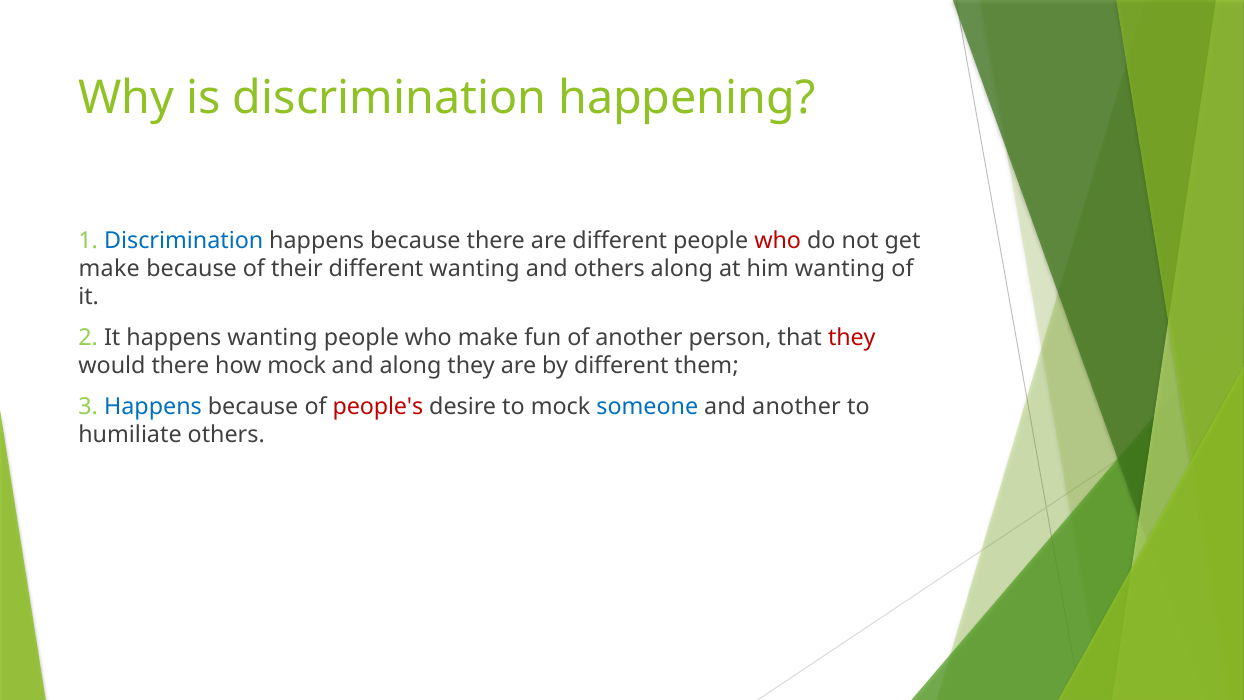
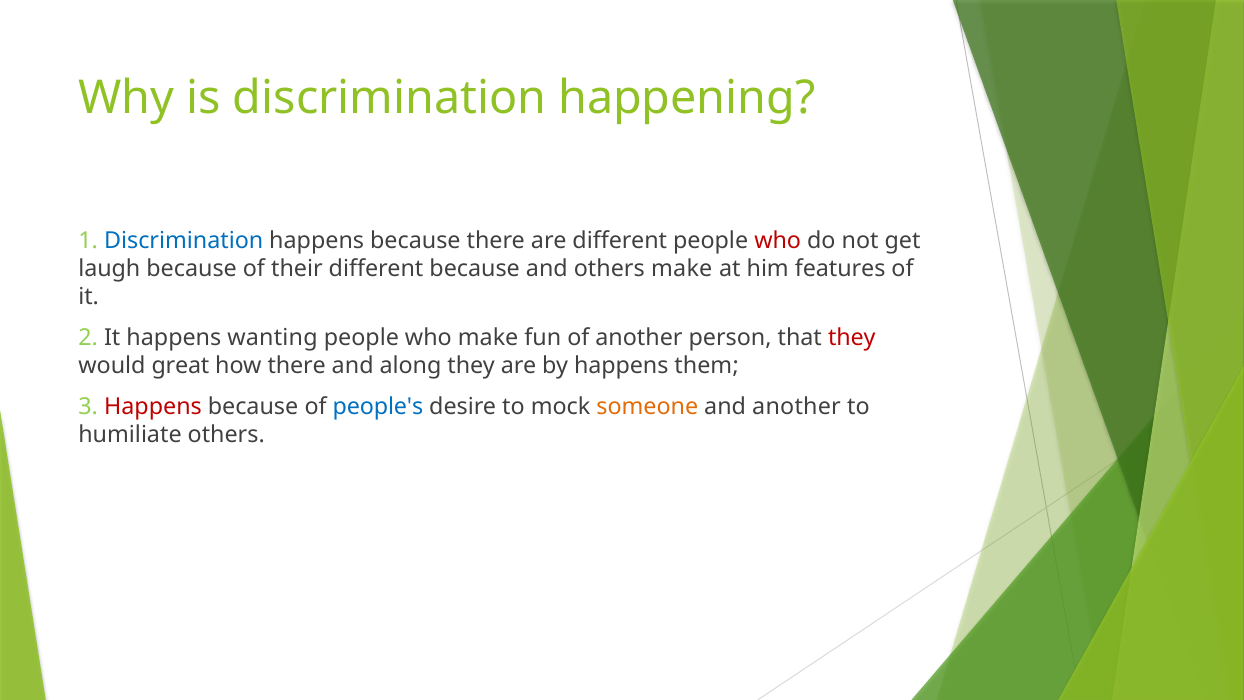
make: make -> laugh (109, 269)
different wanting: wanting -> because (475, 269)
others along: along -> make (682, 269)
him wanting: wanting -> features (840, 269)
would there: there -> great (180, 366)
how mock: mock -> there (297, 366)
by different: different -> happens (621, 366)
Happens colour: blue -> red (153, 407)
people's colour: red -> blue (378, 407)
someone colour: blue -> orange (647, 407)
